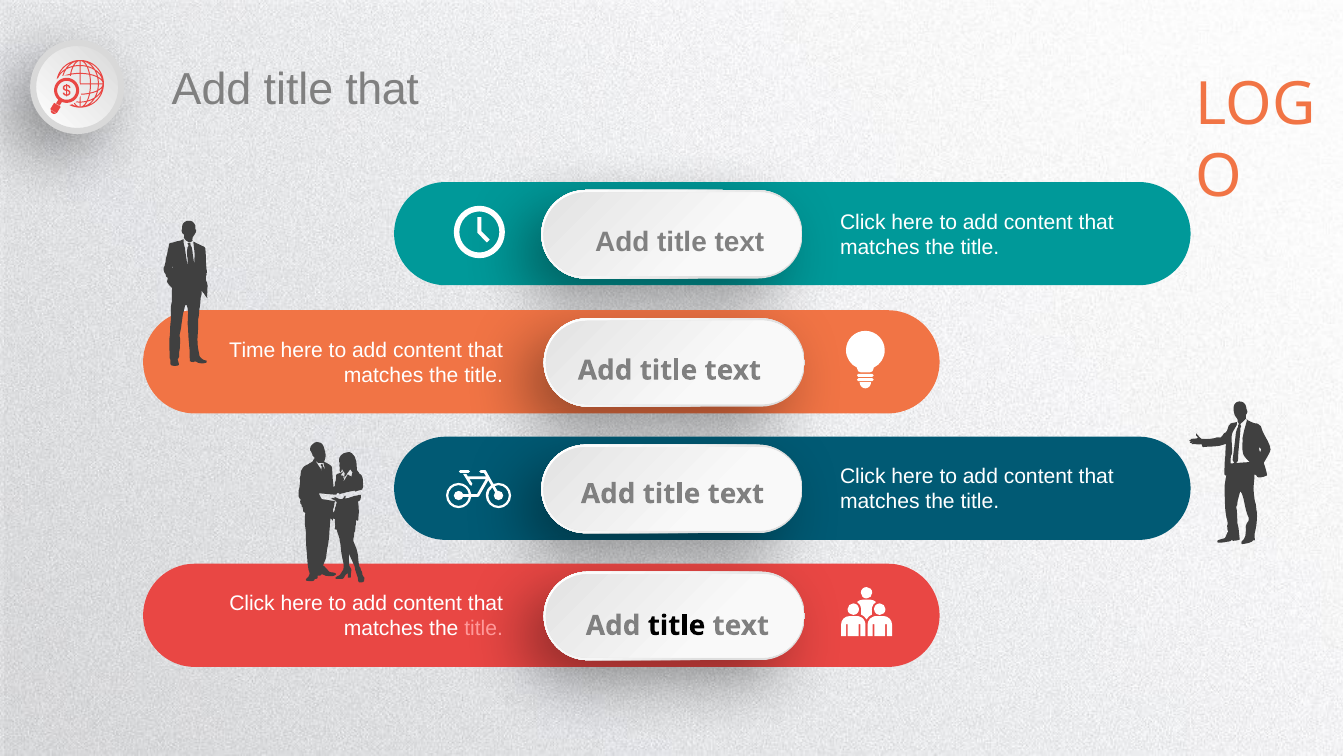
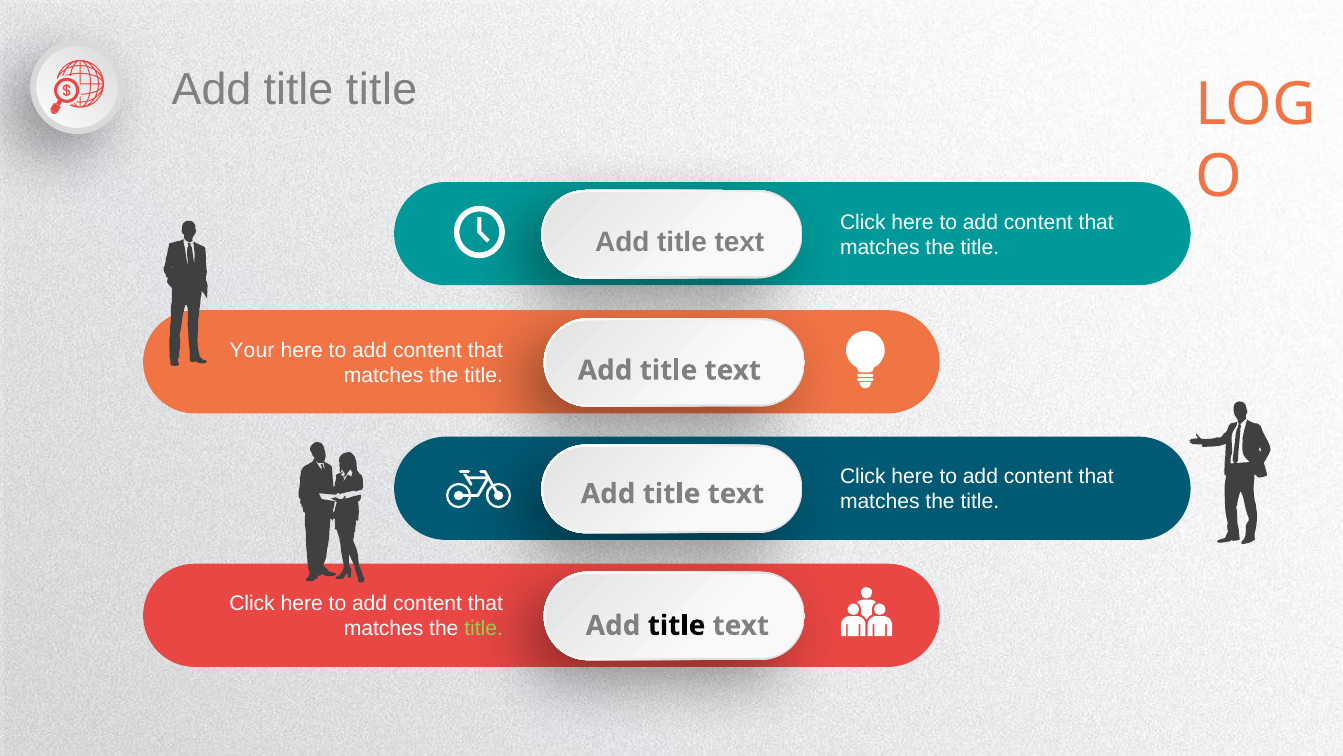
title that: that -> title (382, 90)
Time: Time -> Your (252, 350)
title colour: pink -> light green (484, 628)
